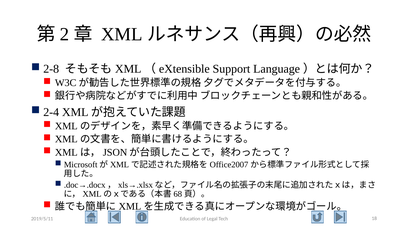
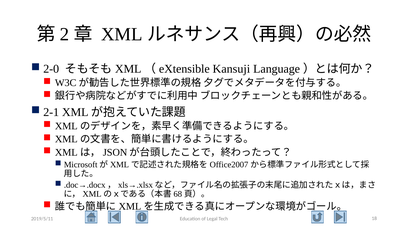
2-8: 2-8 -> 2-0 (51, 69)
Support: Support -> Kansuji (231, 69)
2-4: 2-4 -> 2-1 (51, 112)
